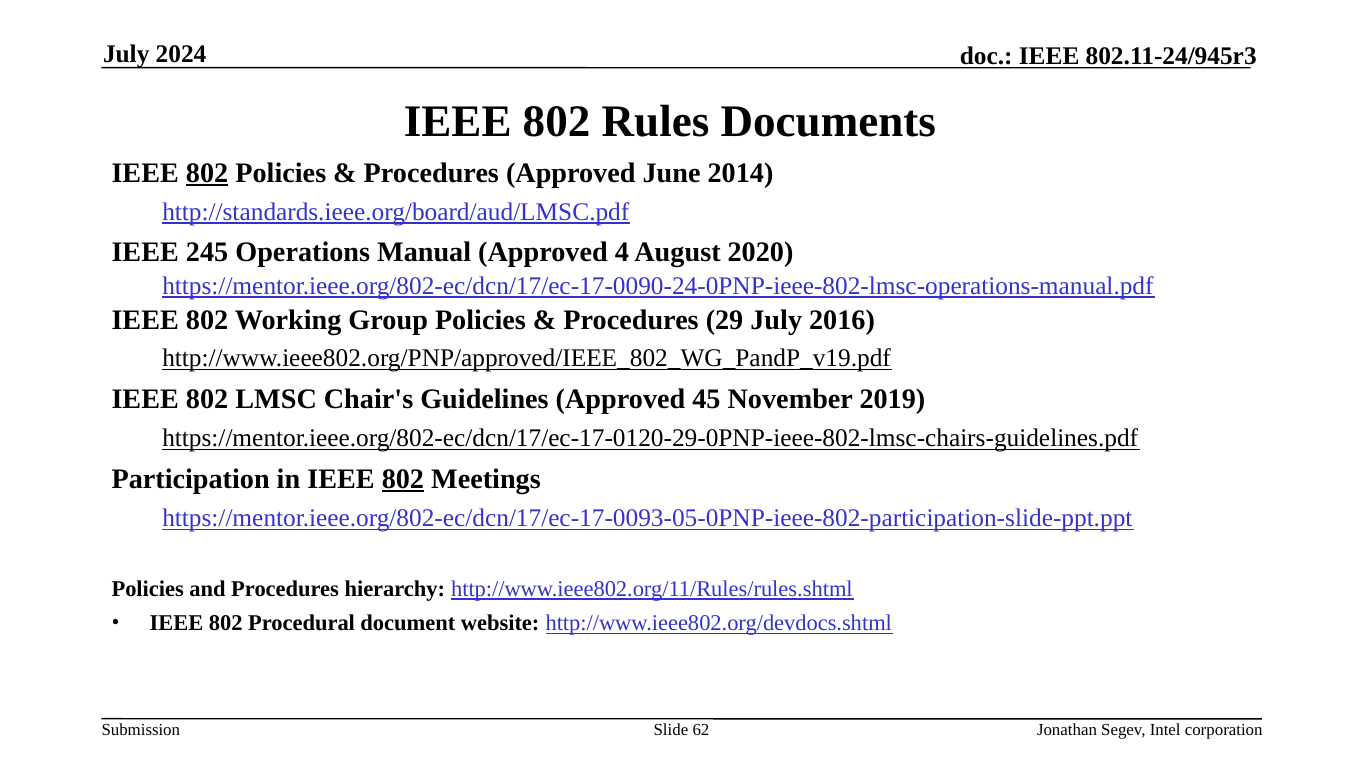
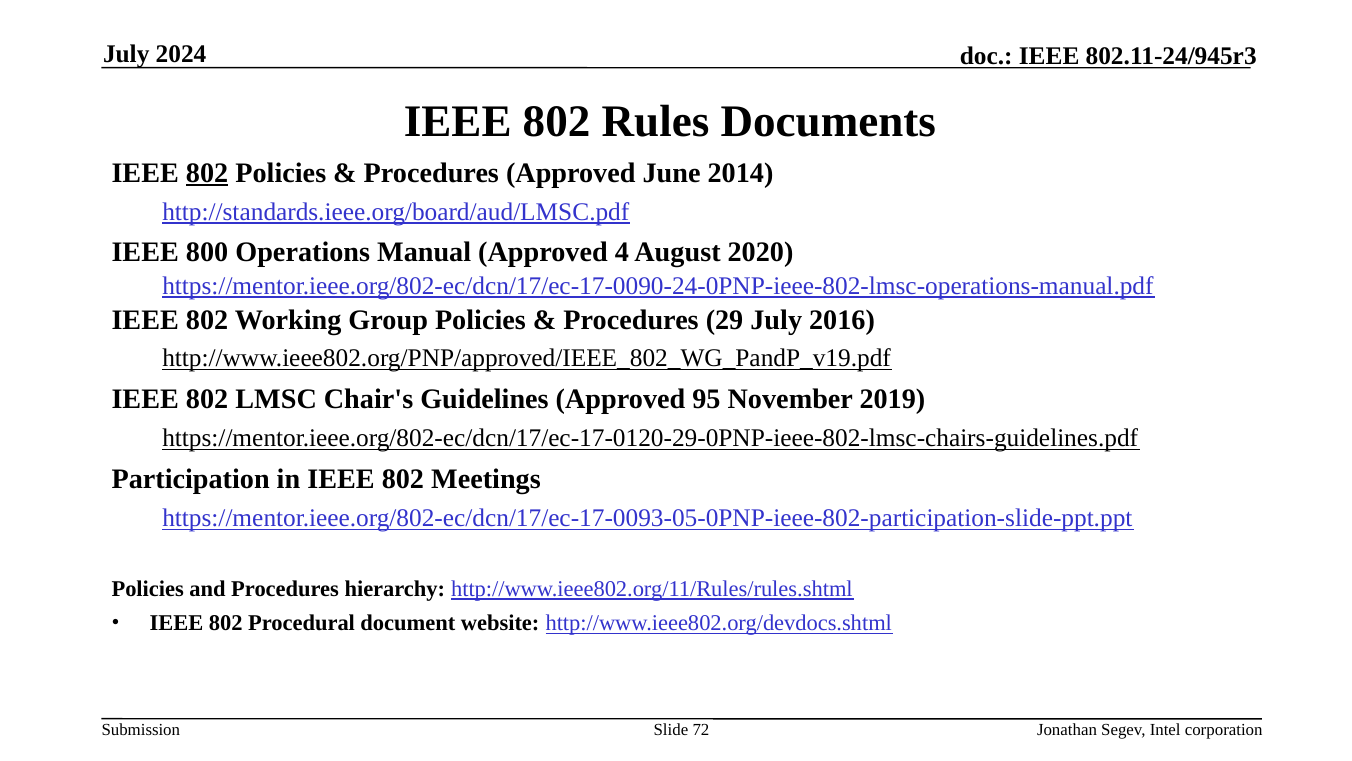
245: 245 -> 800 (207, 252)
45: 45 -> 95 (706, 399)
802 underline: present -> none (403, 479)
62: 62 -> 72 (701, 729)
